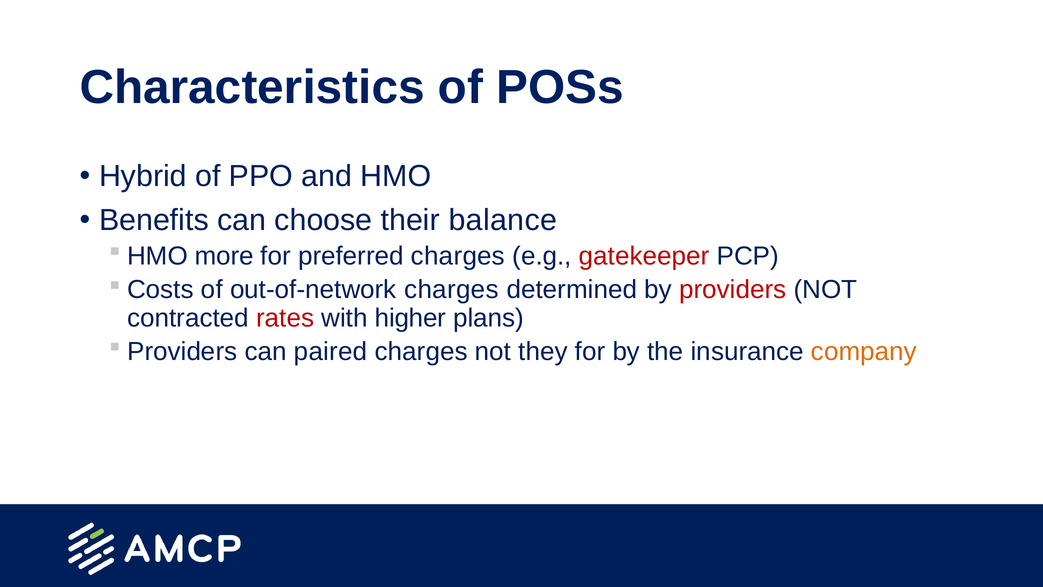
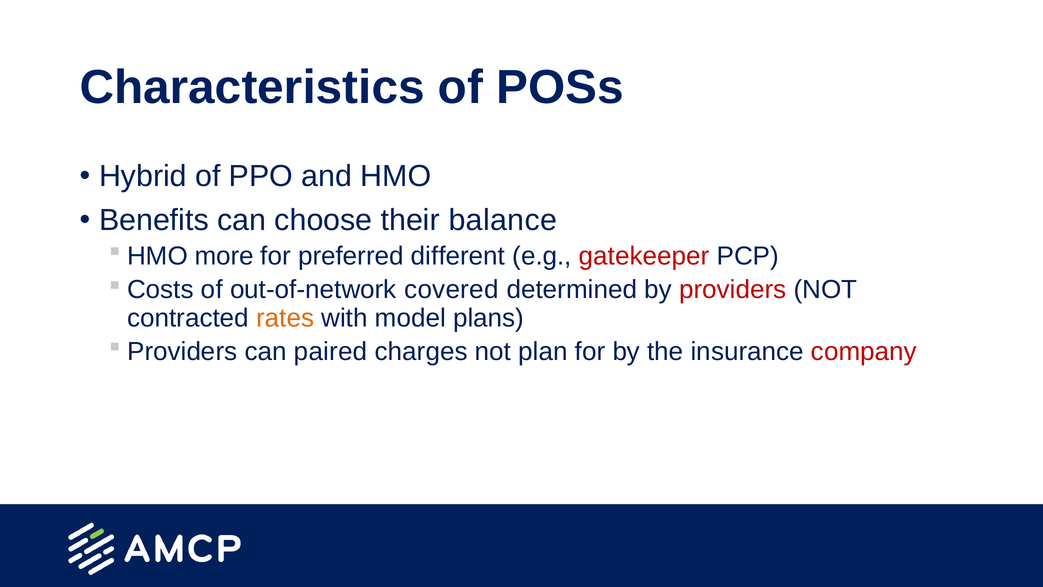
preferred charges: charges -> different (458, 256)
out-of-network charges: charges -> covered (451, 290)
rates colour: red -> orange (285, 318)
higher: higher -> model (410, 318)
they: they -> plan (543, 351)
company colour: orange -> red (864, 351)
